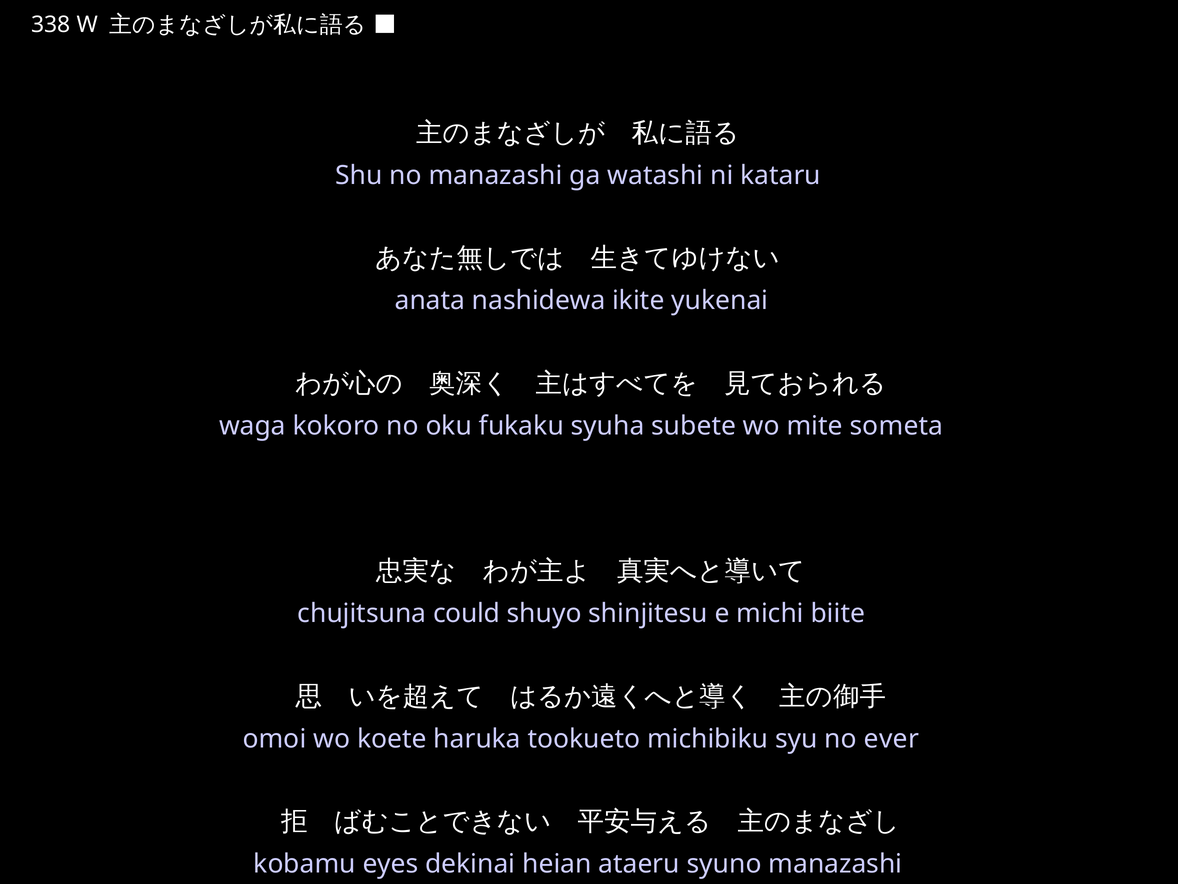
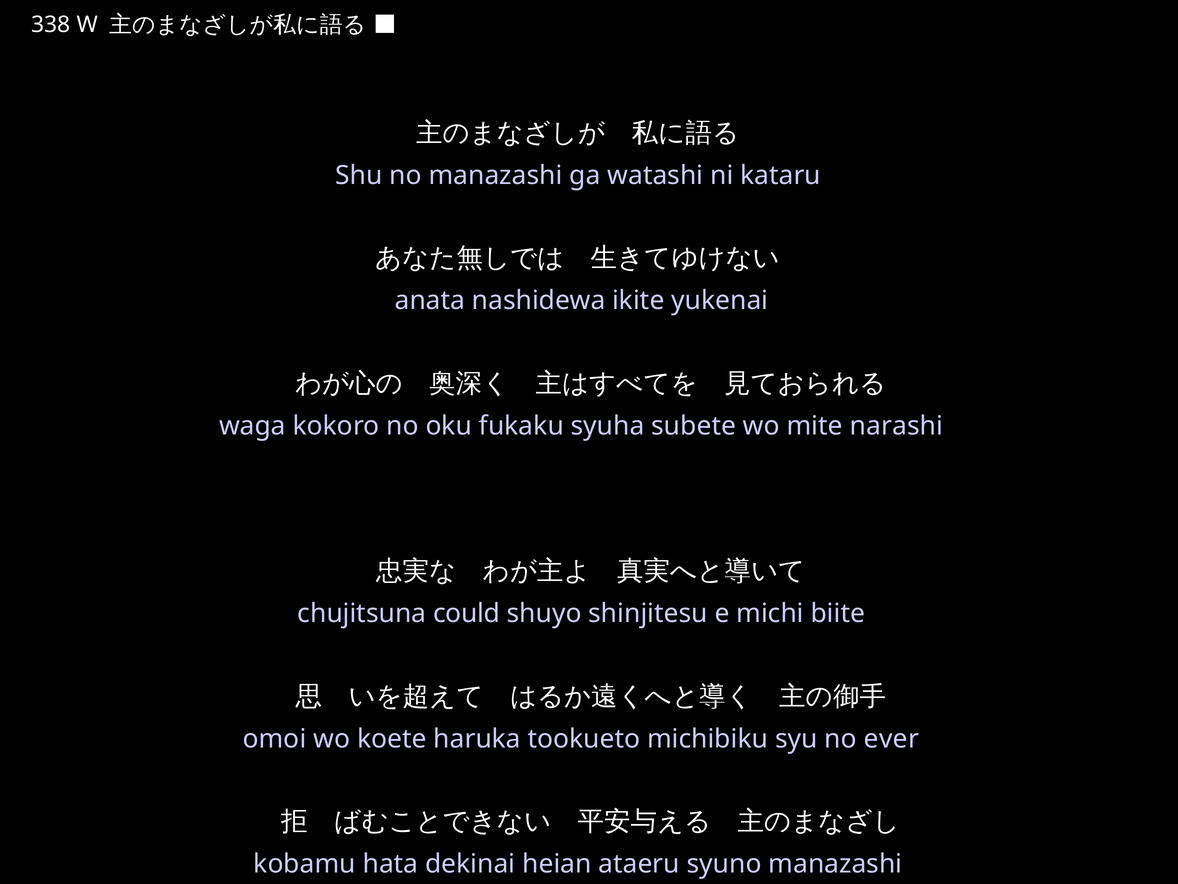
someta: someta -> narashi (896, 426)
eyes: eyes -> hata (390, 864)
